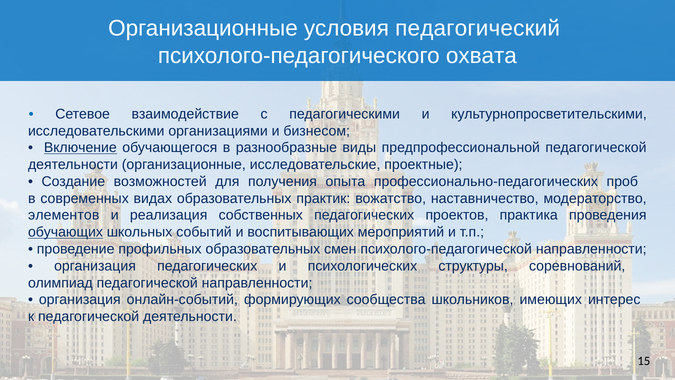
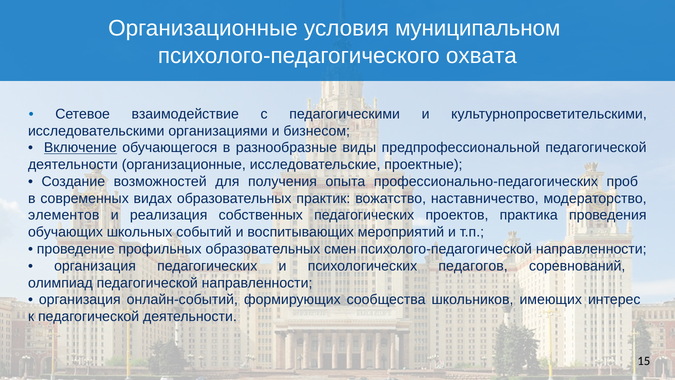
педагогический: педагогический -> муниципальном (478, 29)
обучающих underline: present -> none (65, 232)
структуры: структуры -> педагогов (473, 266)
